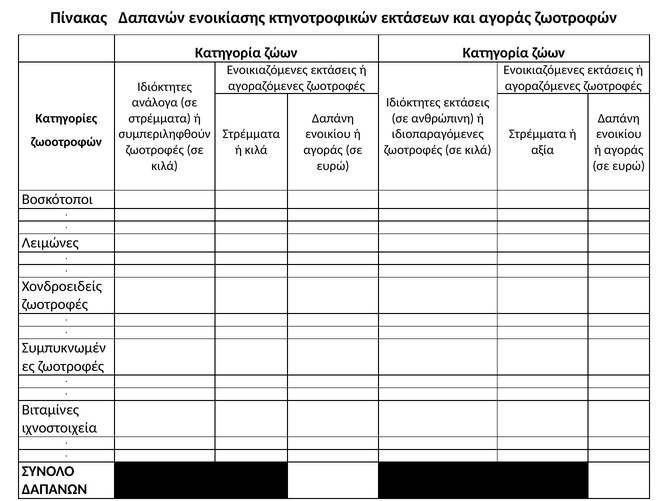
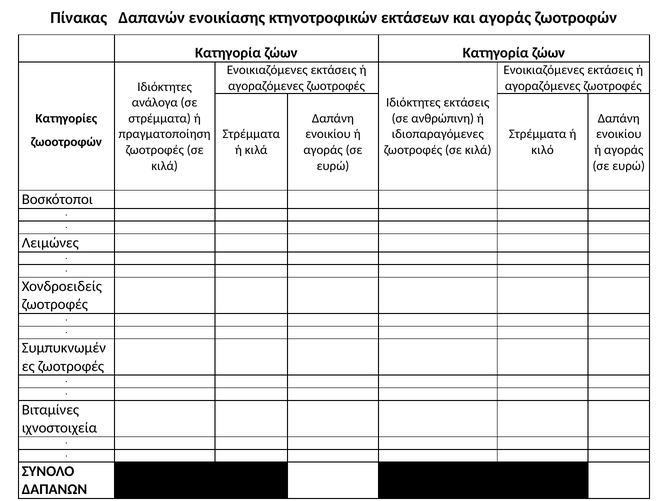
συμπεριληφθούν: συμπεριληφθούν -> πραγματοποίηση (165, 134)
αξία: αξία -> κιλό (543, 150)
